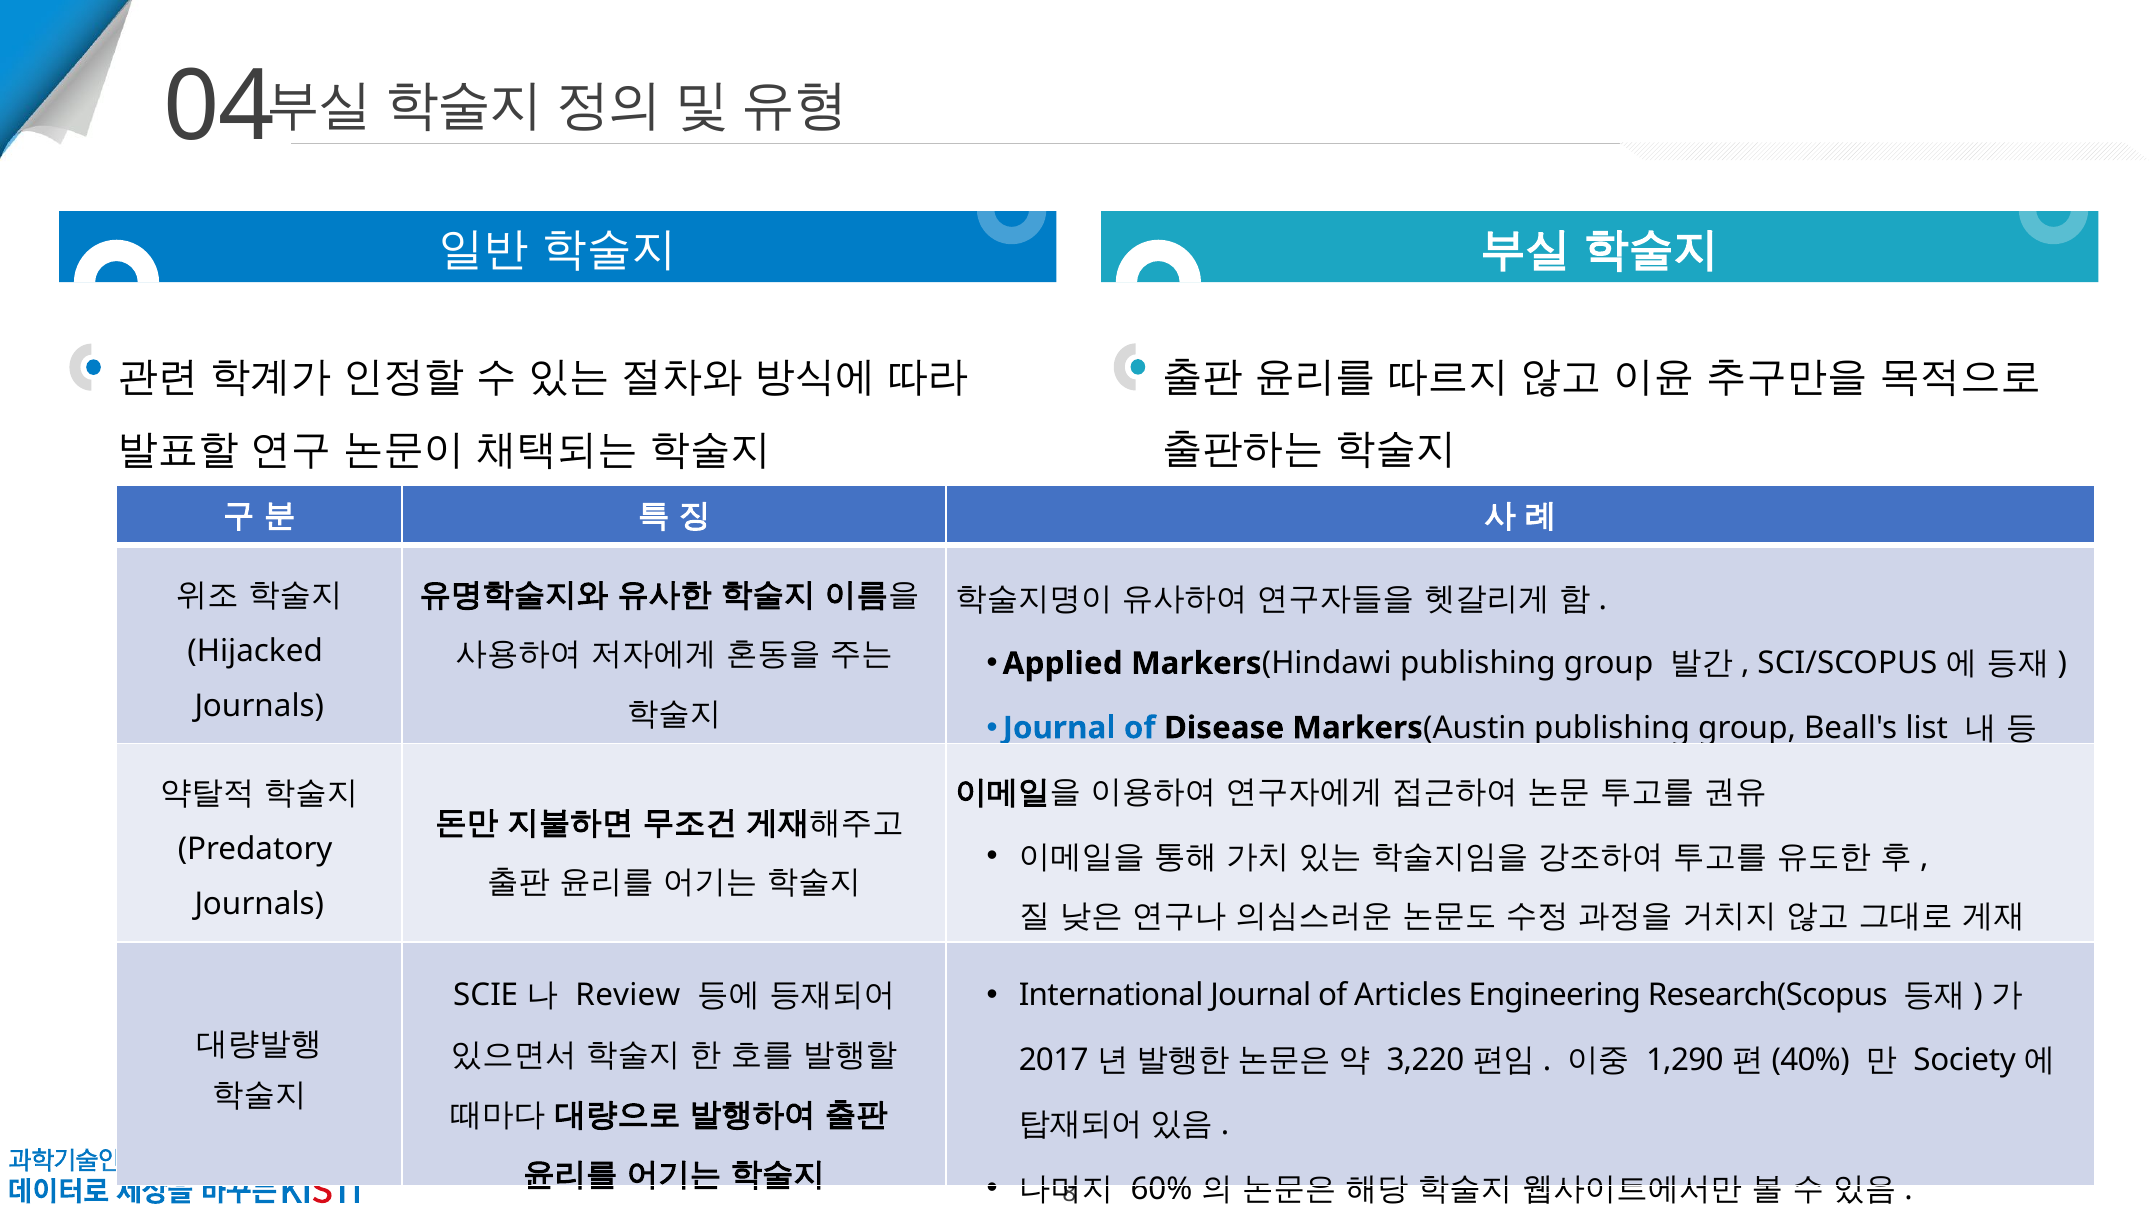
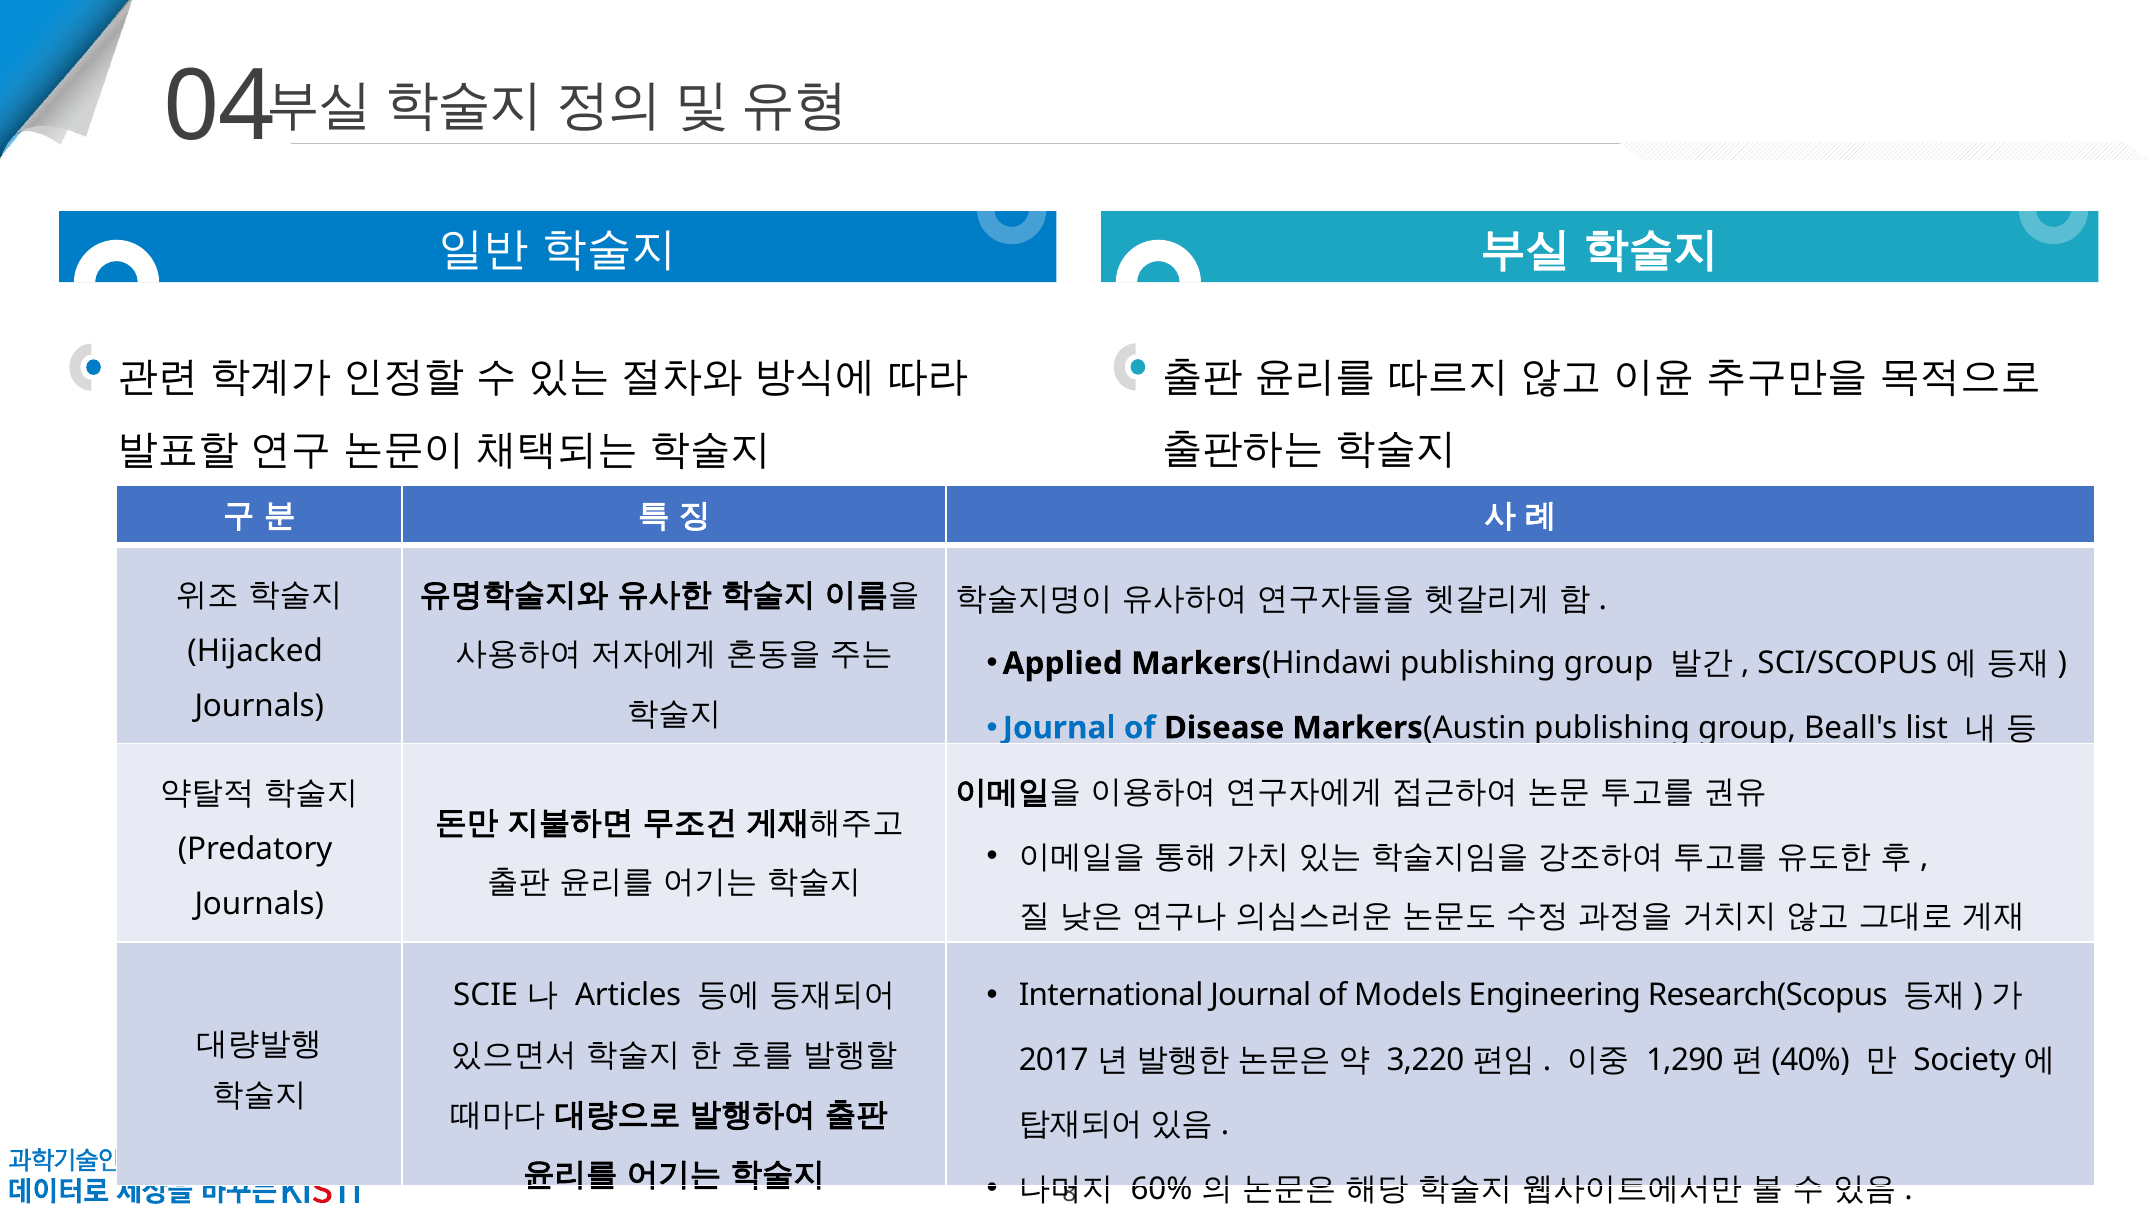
Articles: Articles -> Models (1408, 995)
Review: Review -> Articles (628, 995)
